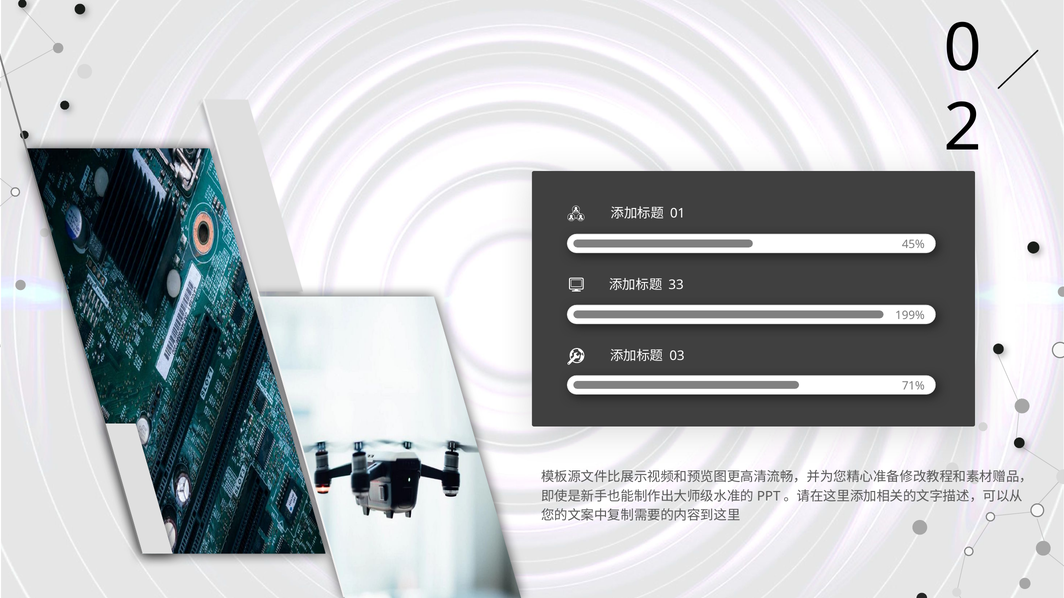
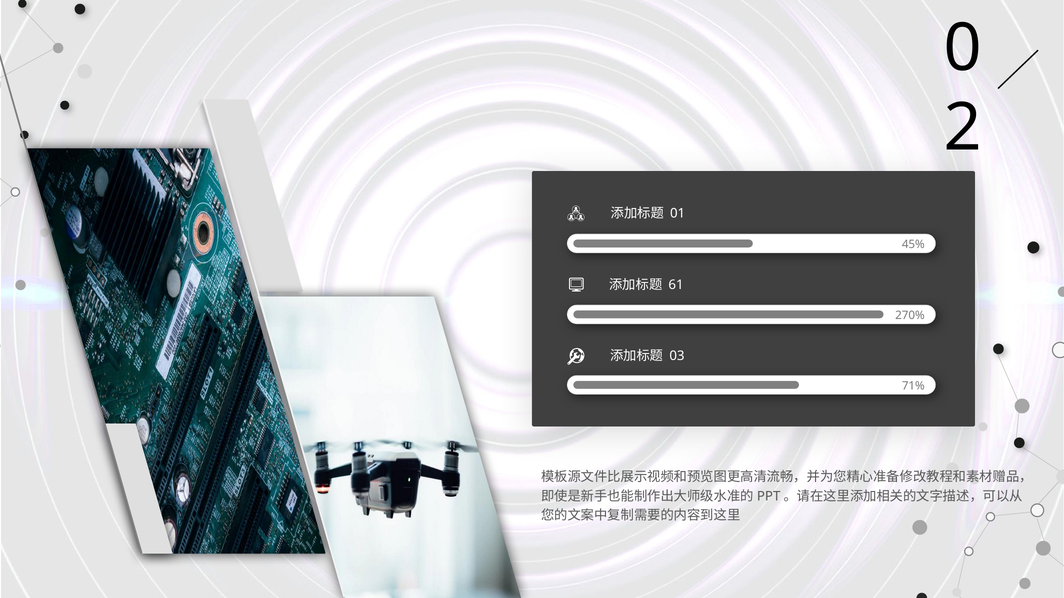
33: 33 -> 61 (676, 285)
199%: 199% -> 270% (910, 315)
